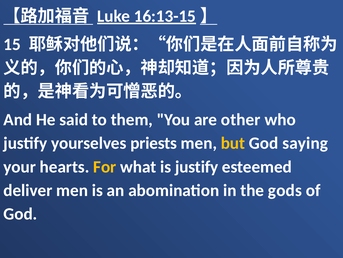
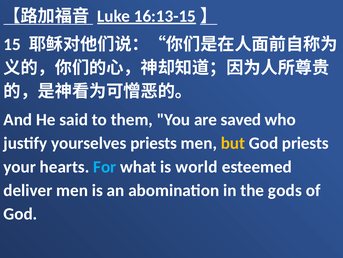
other: other -> saved (241, 119)
God saying: saying -> priests (305, 143)
For colour: yellow -> light blue (105, 166)
is justify: justify -> world (196, 166)
